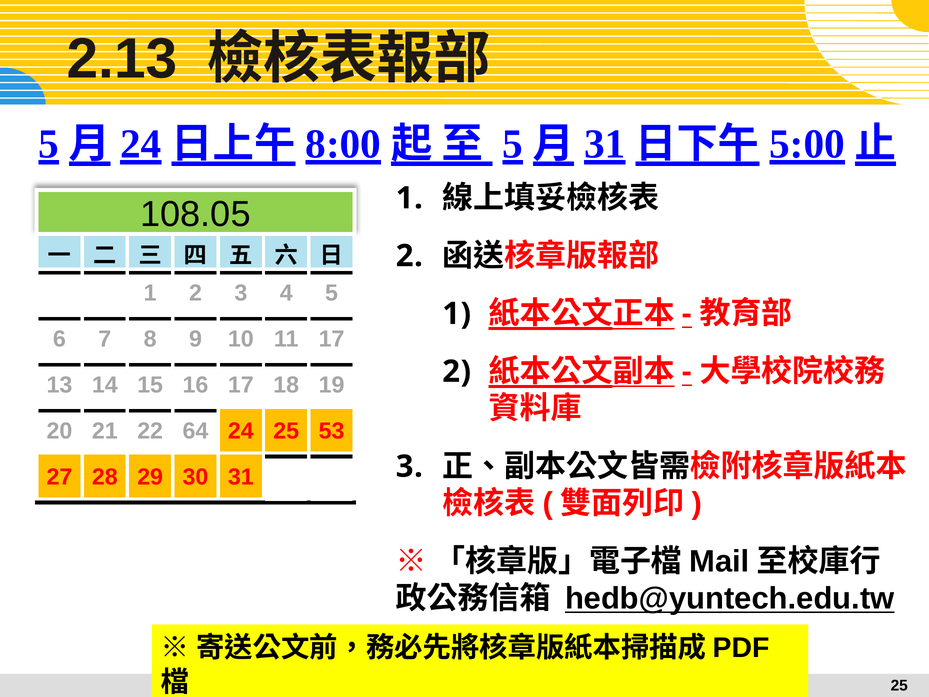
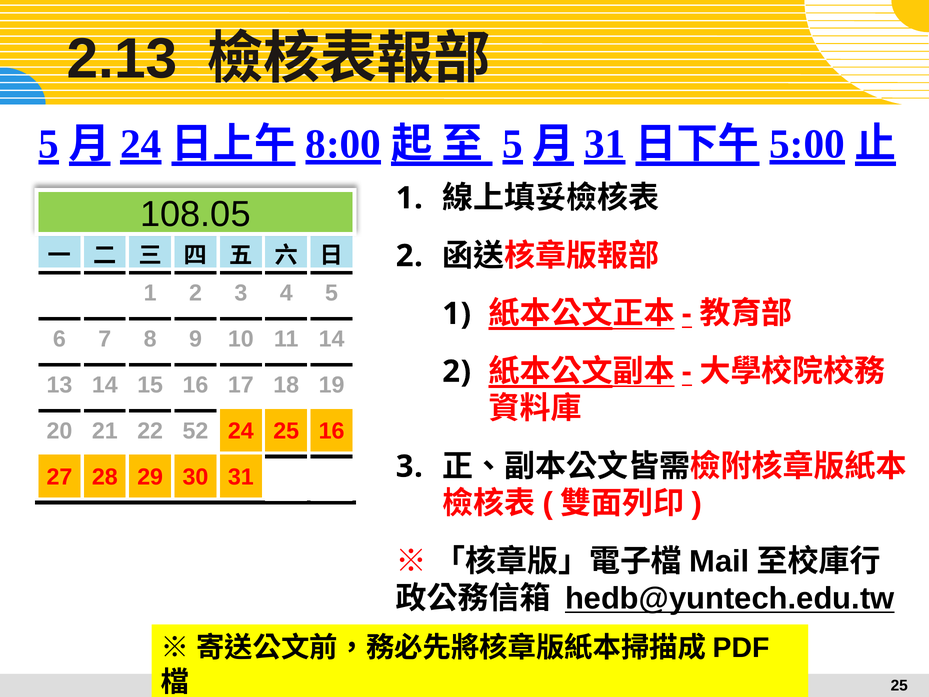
11 17: 17 -> 14 (332, 339)
64: 64 -> 52 (196, 431)
25 53: 53 -> 16 (332, 431)
